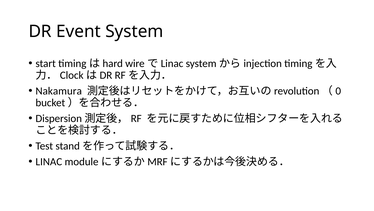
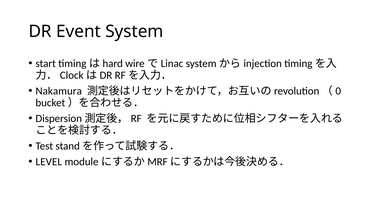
LINAC: LINAC -> LEVEL (49, 161)
